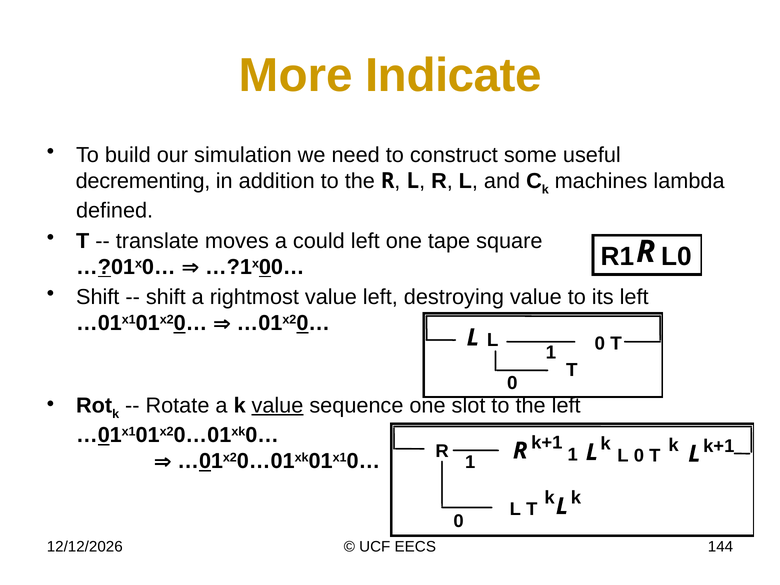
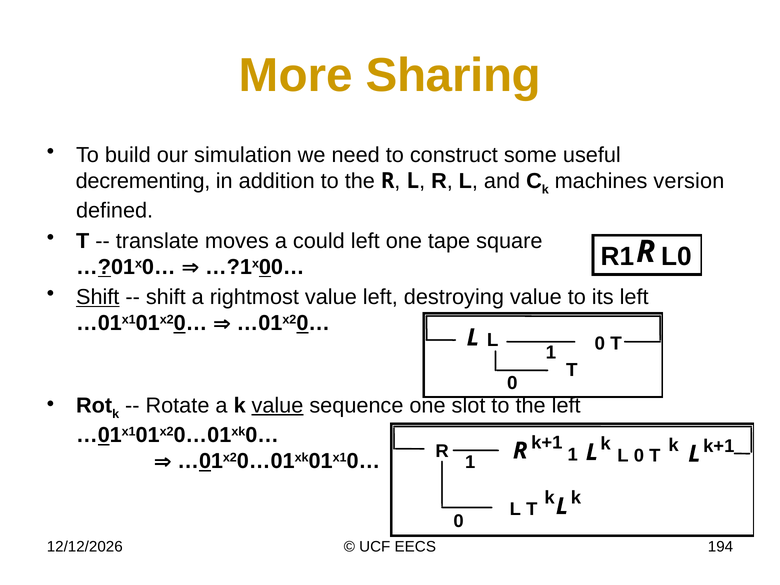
Indicate: Indicate -> Sharing (453, 76)
lambda: lambda -> version (689, 181)
Shift underline: none -> present (98, 297)
144: 144 -> 194 (720, 547)
